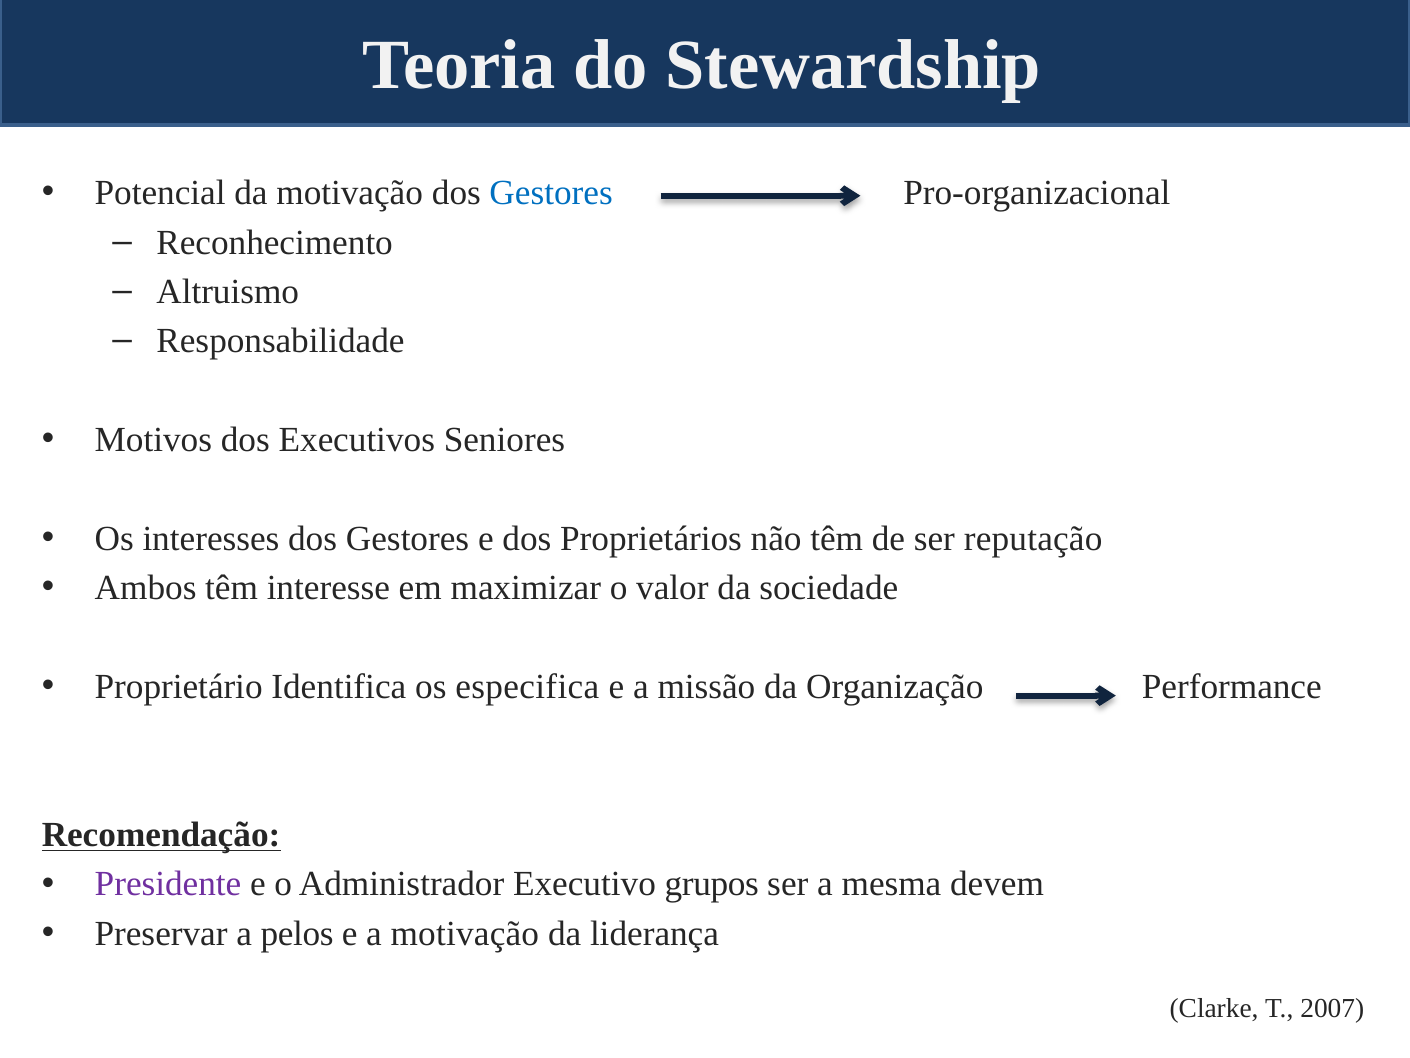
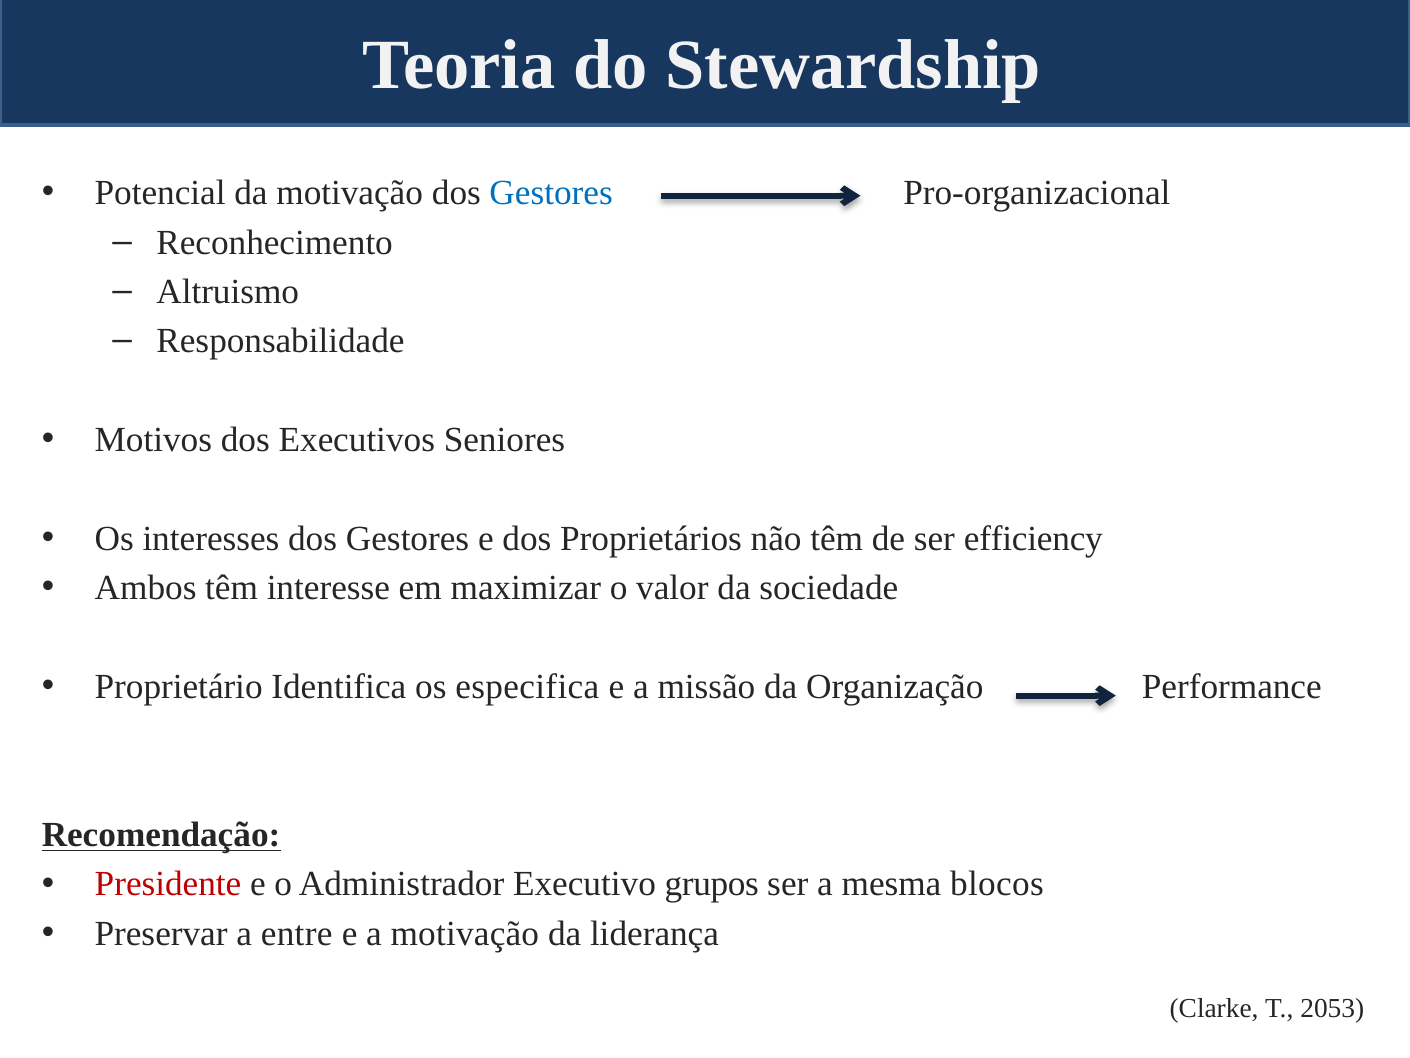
reputação: reputação -> efficiency (1033, 538)
Presidente colour: purple -> red (168, 884)
devem: devem -> blocos (997, 884)
pelos: pelos -> entre (297, 933)
2007: 2007 -> 2053 (1332, 1008)
